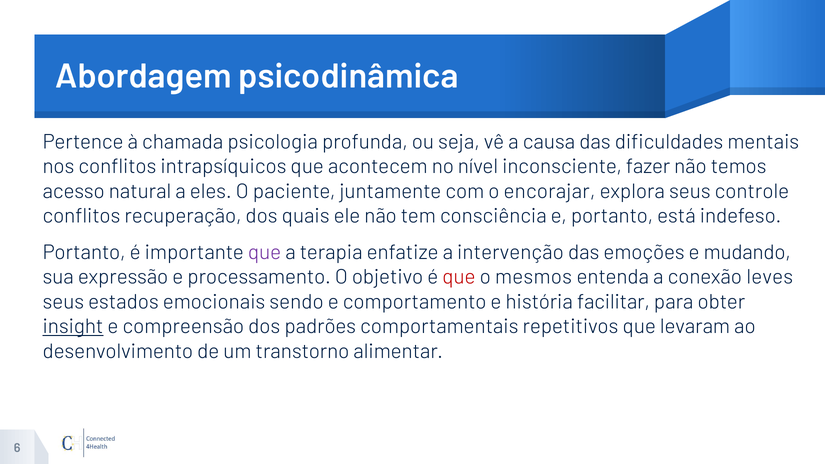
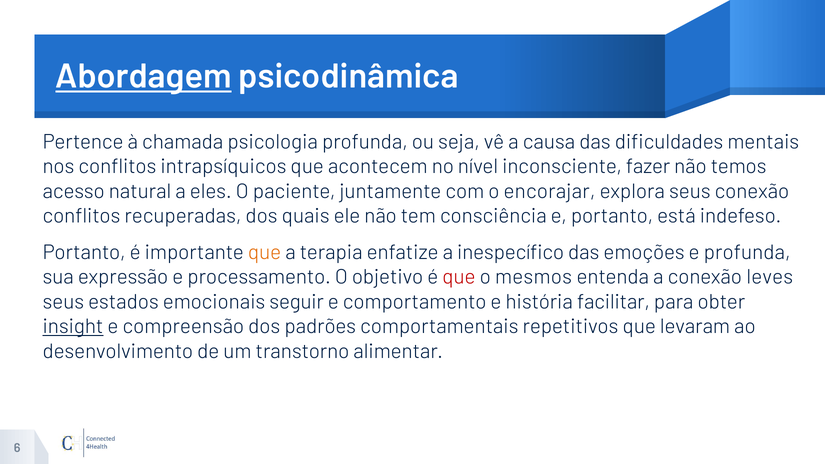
Abordagem underline: none -> present (144, 77)
seus controle: controle -> conexão (752, 191)
recuperação: recuperação -> recuperadas (183, 216)
que colour: purple -> orange (265, 252)
intervenção: intervenção -> inespecífico (511, 252)
e mudando: mudando -> profunda (747, 252)
sendo: sendo -> seguir (297, 302)
